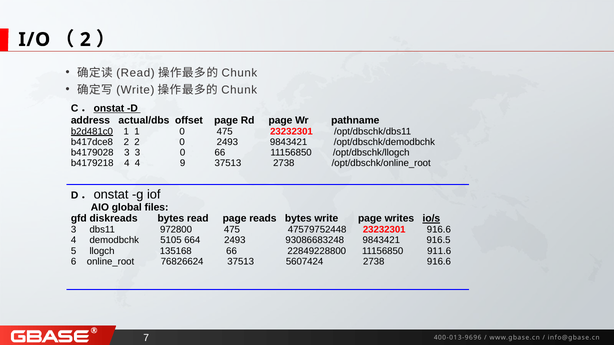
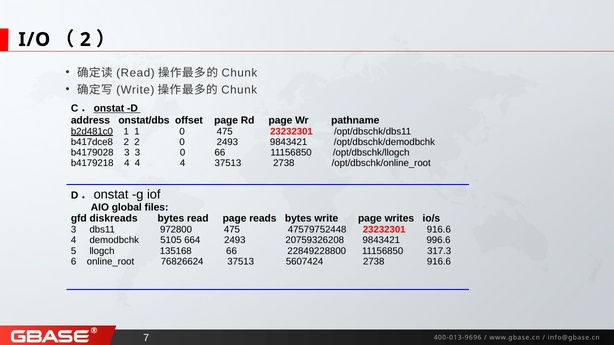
actual/dbs: actual/dbs -> onstat/dbs (144, 120)
4 4 9: 9 -> 4 (183, 163)
io/s underline: present -> none (431, 219)
93086683248: 93086683248 -> 20759326208 (315, 241)
916.5: 916.5 -> 996.6 (439, 241)
911.6: 911.6 -> 317.3 (439, 251)
